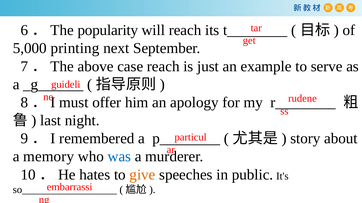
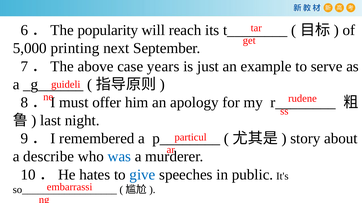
case reach: reach -> years (163, 67)
memory: memory -> describe (49, 157)
give colour: orange -> blue (142, 175)
